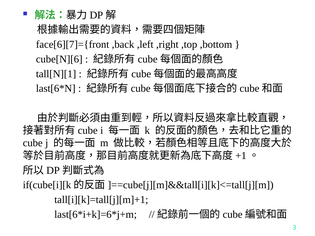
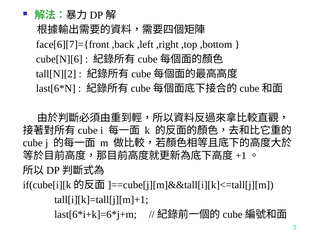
tall[N][1: tall[N][1 -> tall[N][2 (56, 74)
